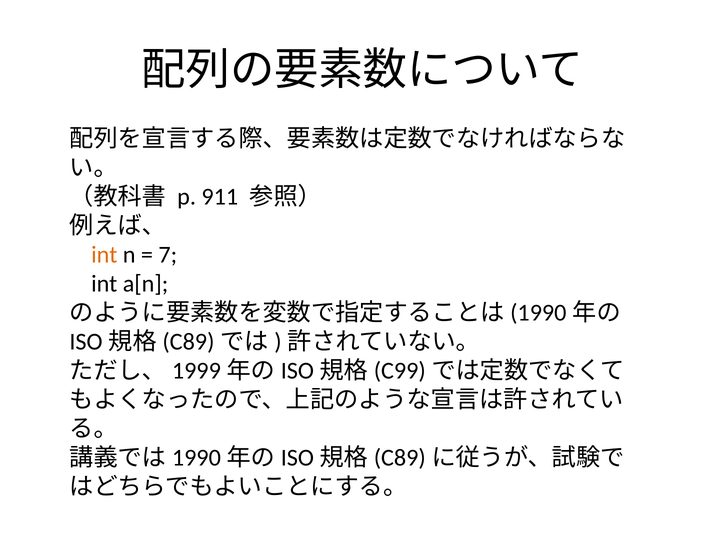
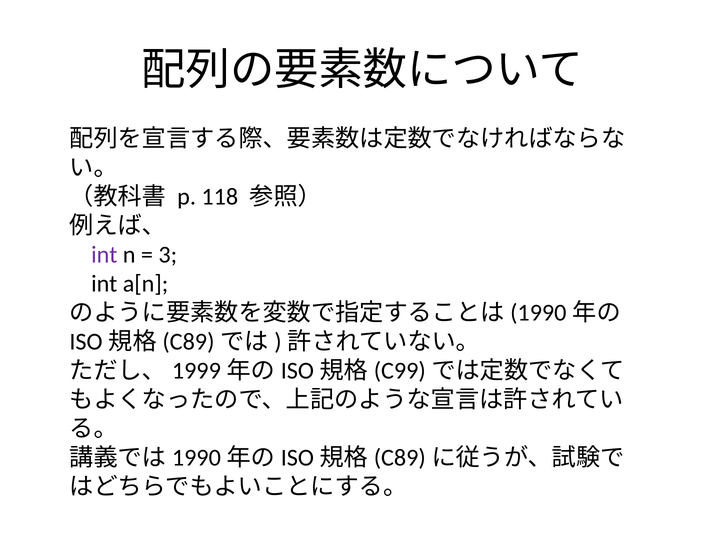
911: 911 -> 118 (220, 197)
int colour: orange -> purple (104, 255)
7: 7 -> 3 (168, 255)
